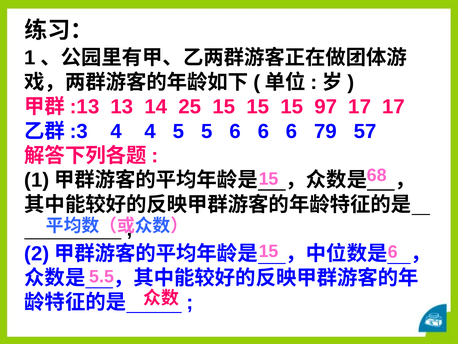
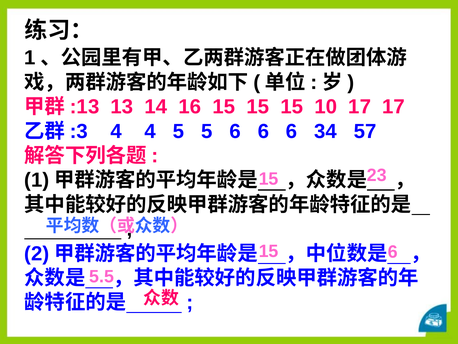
25: 25 -> 16 (190, 107)
97: 97 -> 10 (326, 107)
79: 79 -> 34 (326, 131)
68: 68 -> 23 (377, 175)
